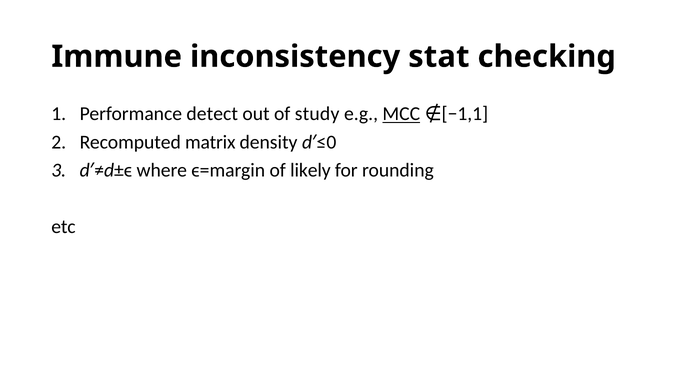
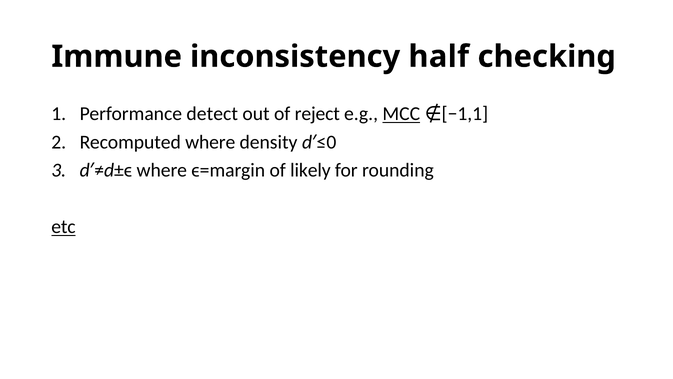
stat: stat -> half (439, 57)
study: study -> reject (317, 114)
Recomputed matrix: matrix -> where (210, 142)
etc underline: none -> present (63, 227)
